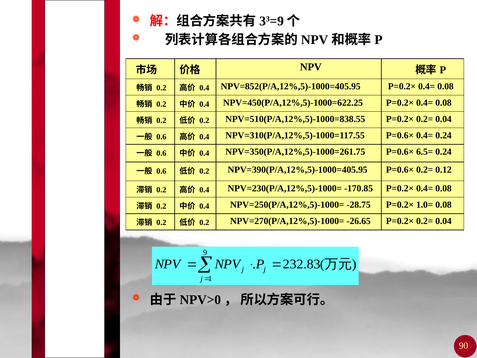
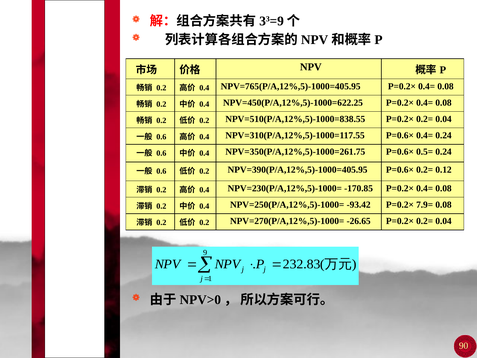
NPV=852(P/A,12%,5)-1000=405.95: NPV=852(P/A,12%,5)-1000=405.95 -> NPV=765(P/A,12%,5)-1000=405.95 (291, 86)
6.5=: 6.5= -> 0.5= (425, 152)
-28.75: -28.75 -> -93.42 (359, 205)
1.0=: 1.0= -> 7.9= (425, 205)
